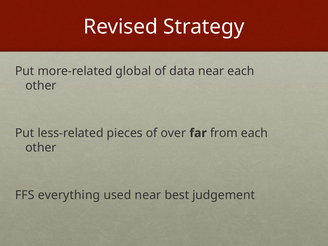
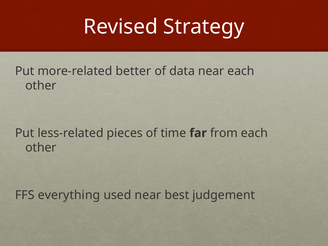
global: global -> better (133, 71)
over: over -> time (173, 133)
